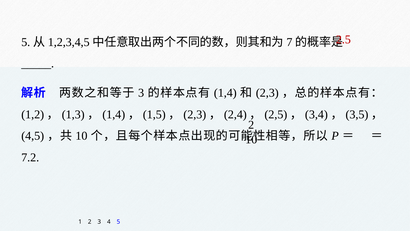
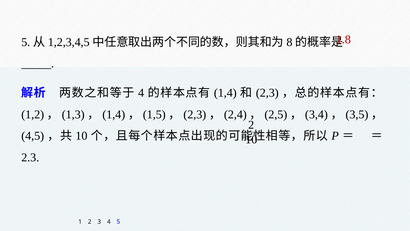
2.5: 2.5 -> 1.8 (343, 39)
7: 7 -> 8 (289, 42)
3: 3 -> 4 (141, 93)
7.2: 7.2 -> 2.3 (30, 157)
